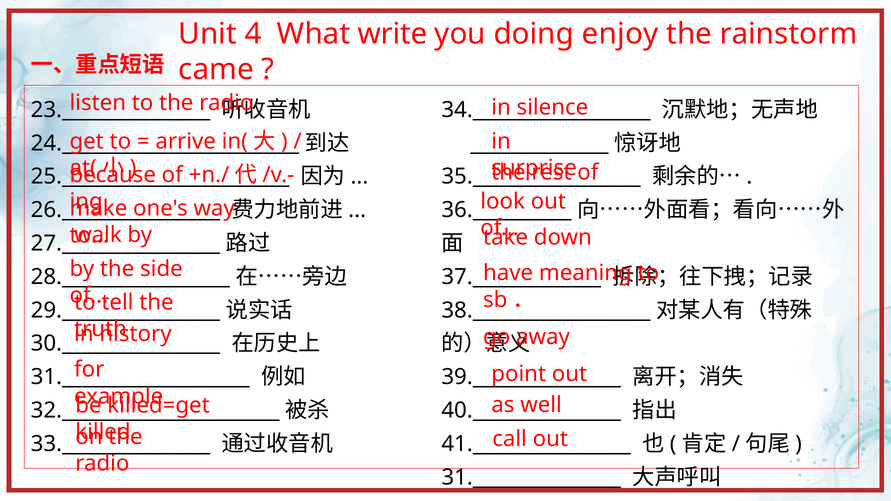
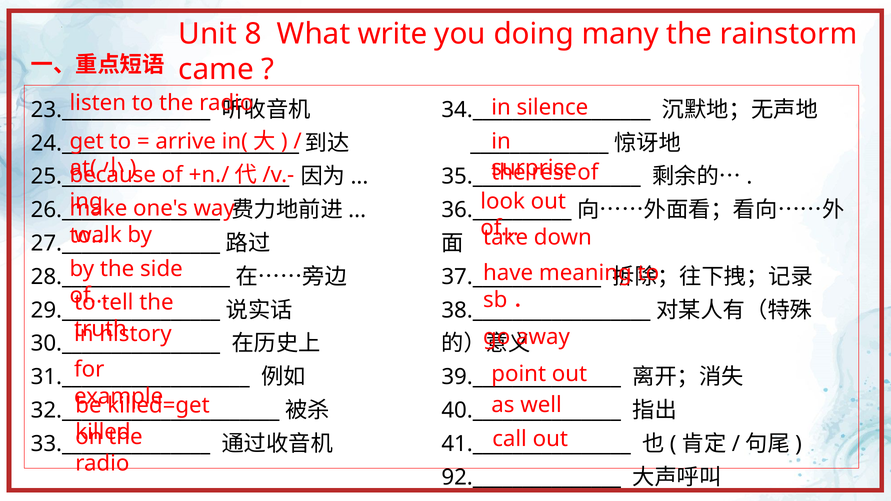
4: 4 -> 8 (253, 34)
enjoy: enjoy -> many (620, 34)
31._______________: 31._______________ -> 92._______________ (531, 477)
